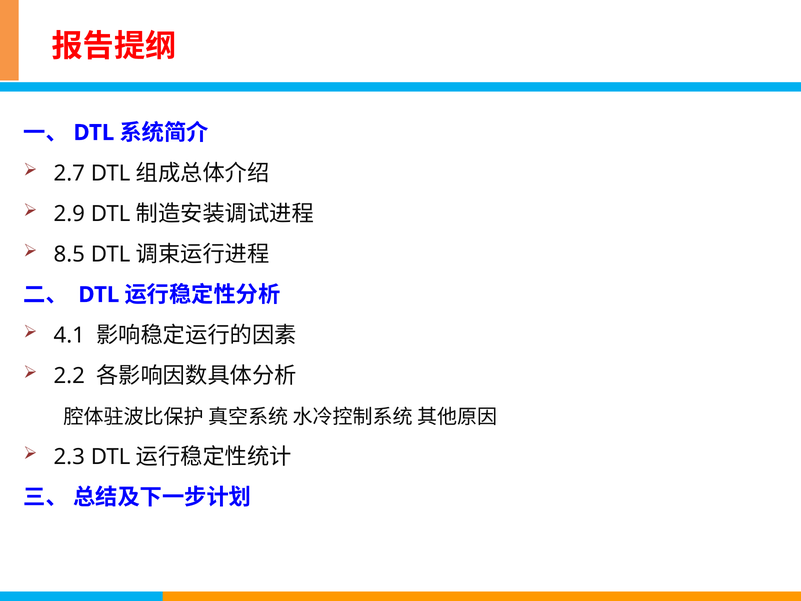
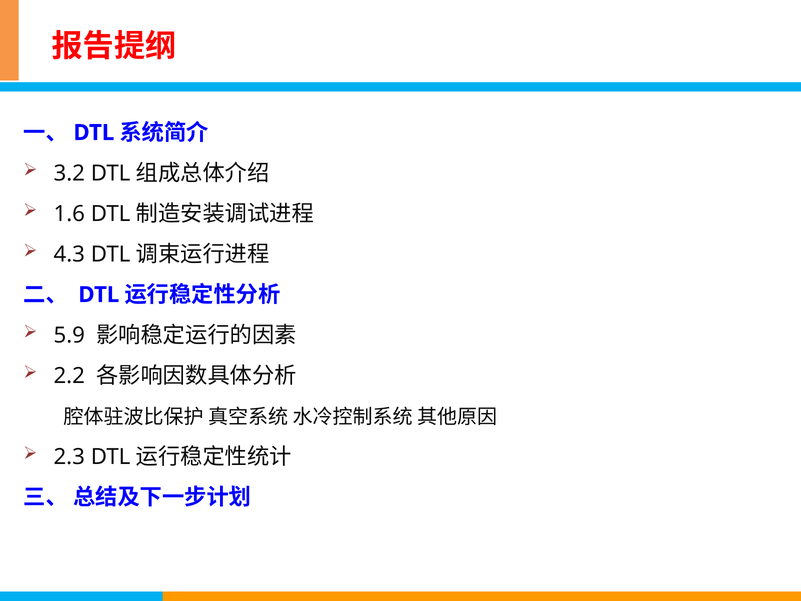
2.7: 2.7 -> 3.2 (69, 173)
2.9: 2.9 -> 1.6 (69, 214)
8.5: 8.5 -> 4.3 (69, 254)
4.1: 4.1 -> 5.9 (69, 335)
